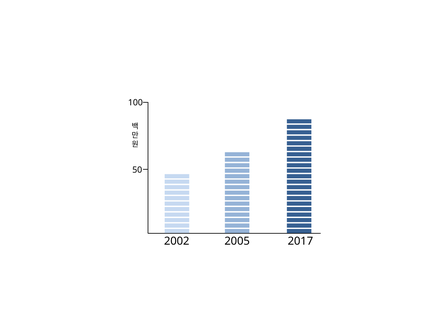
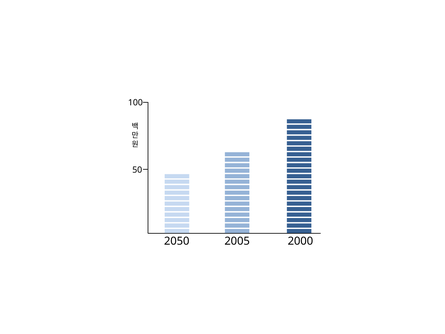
2002: 2002 -> 2050 (177, 241)
2017: 2017 -> 2000 (300, 241)
